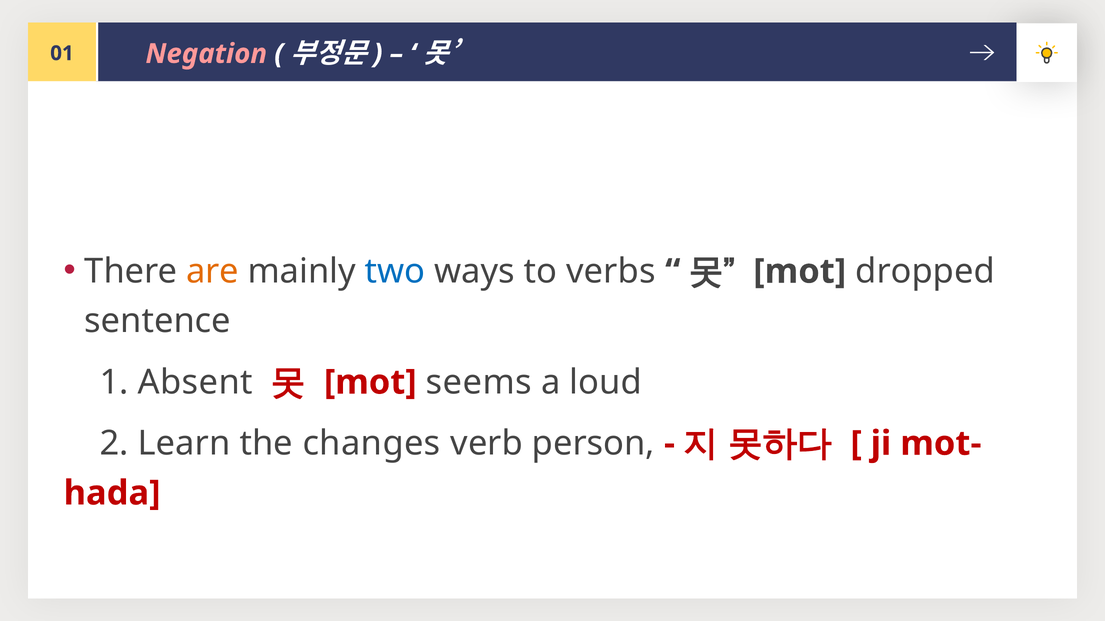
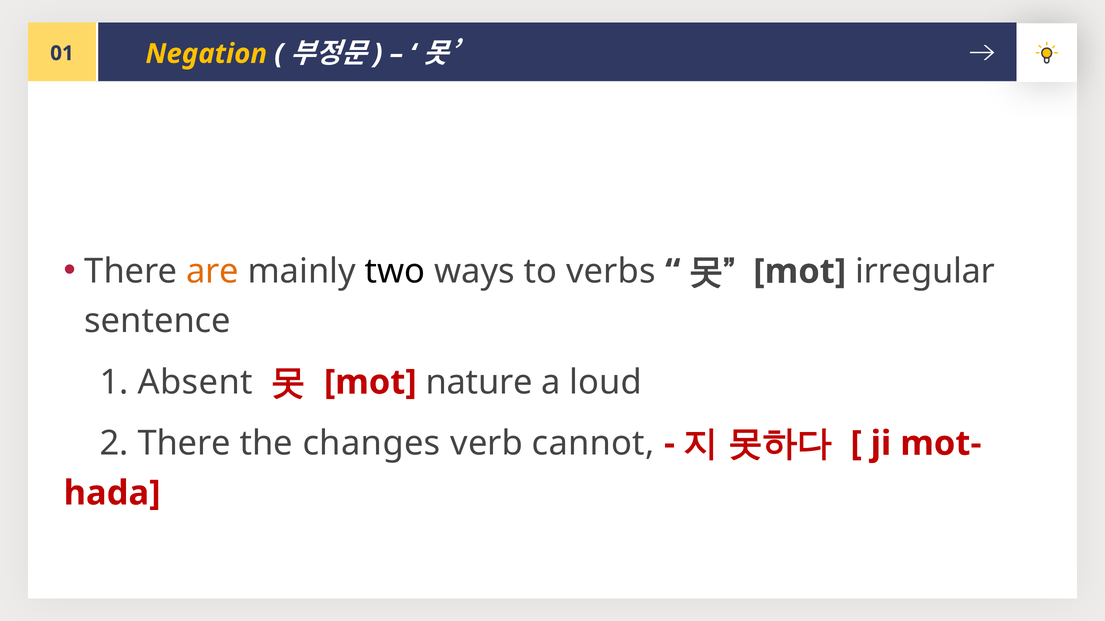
Negation colour: pink -> yellow (206, 54)
two colour: blue -> black (395, 272)
dropped: dropped -> irregular (925, 272)
seems: seems -> nature (479, 383)
2 Learn: Learn -> There (184, 444)
person: person -> cannot (593, 444)
